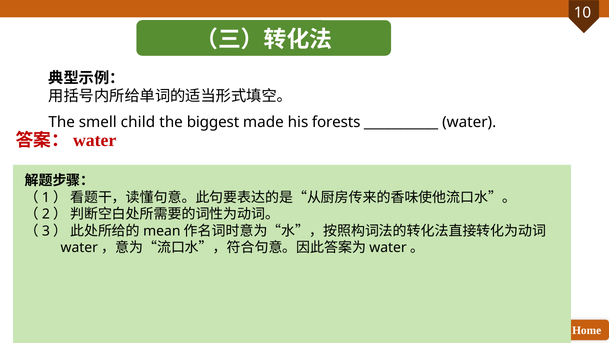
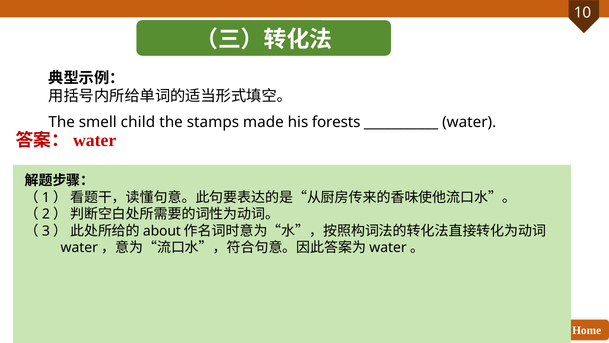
biggest: biggest -> stamps (213, 122)
mean: mean -> about (162, 231)
